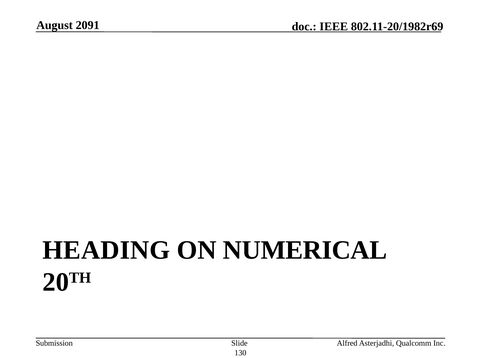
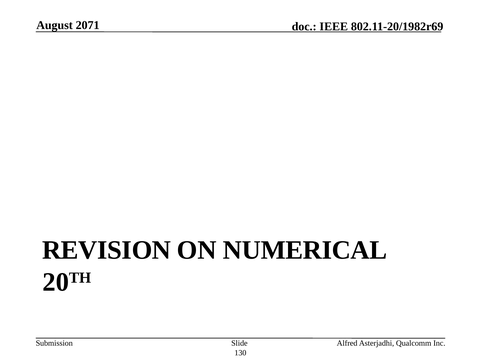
2091: 2091 -> 2071 (88, 25)
HEADING: HEADING -> REVISION (107, 250)
